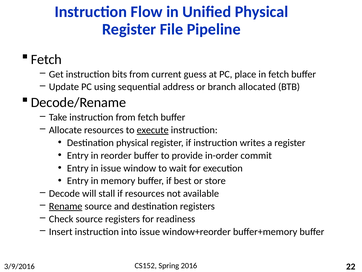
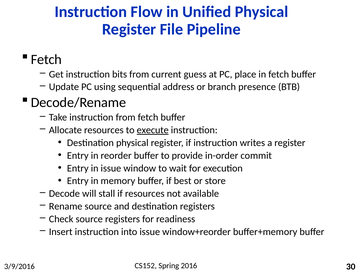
allocated: allocated -> presence (257, 87)
Rename underline: present -> none (66, 206)
22: 22 -> 30 (351, 266)
